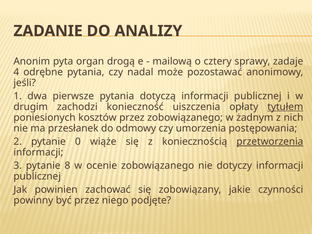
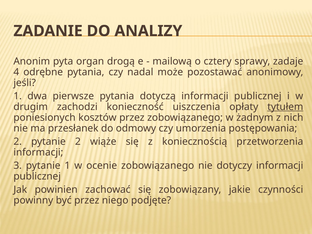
pytanie 0: 0 -> 2 (78, 142)
przetworzenia underline: present -> none (270, 142)
pytanie 8: 8 -> 1 (67, 166)
